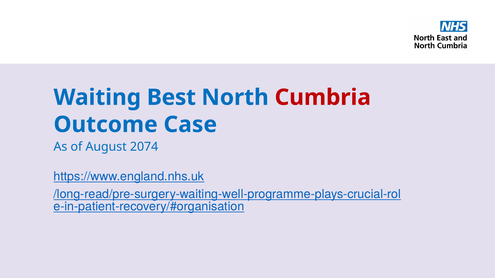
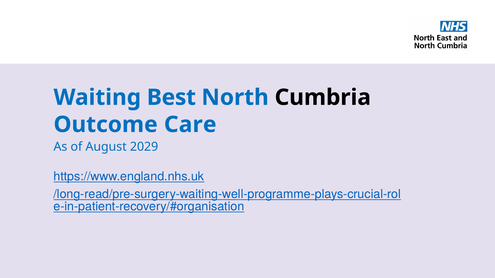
Cumbria colour: red -> black (323, 98)
Case: Case -> Care (190, 125)
2074: 2074 -> 2029 (144, 147)
